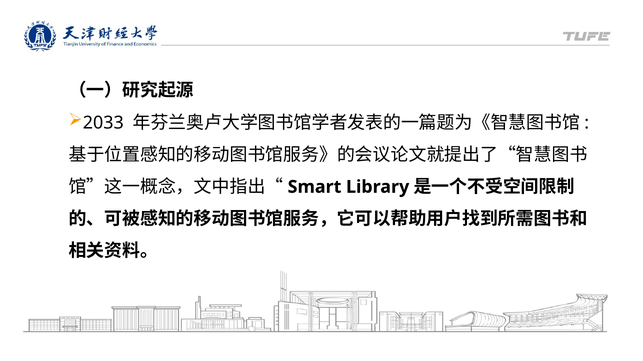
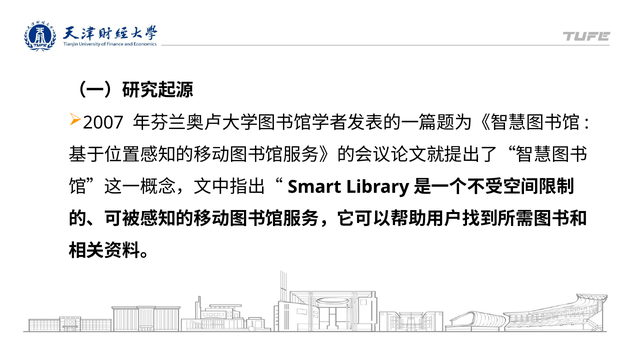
2033: 2033 -> 2007 (103, 123)
